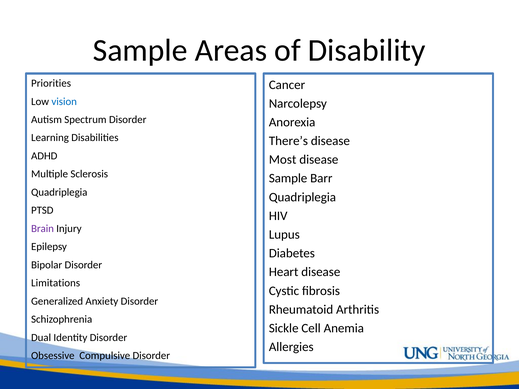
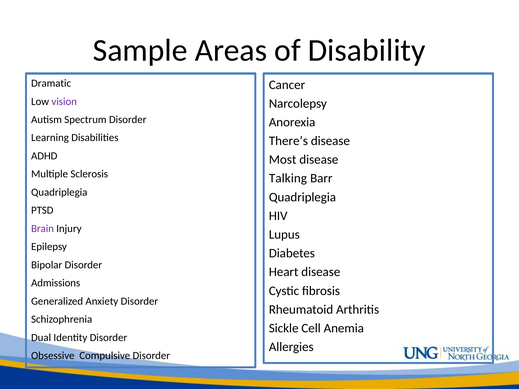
Priorities: Priorities -> Dramatic (51, 83)
vision colour: blue -> purple (64, 102)
Sample: Sample -> Talking (288, 178)
Limitations: Limitations -> Admissions (56, 283)
